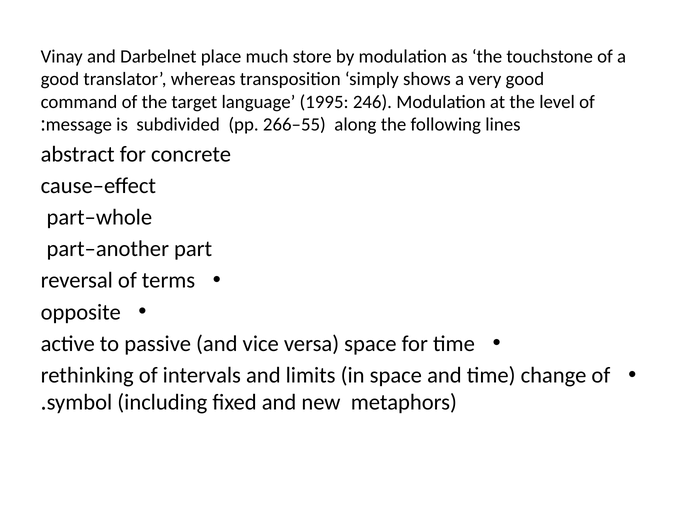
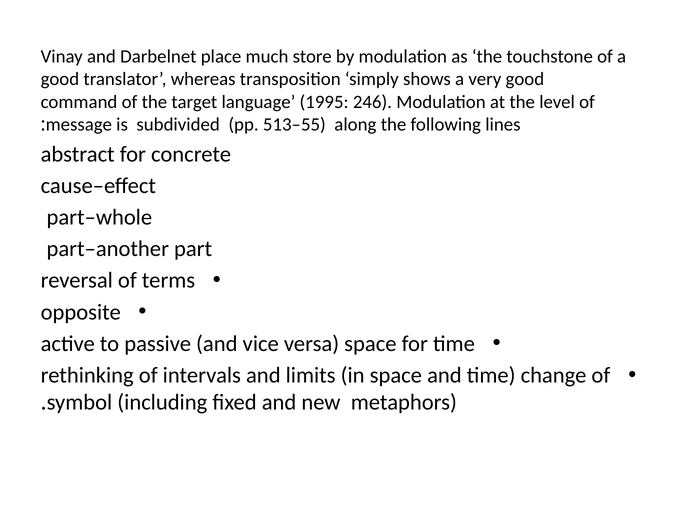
266–55: 266–55 -> 513–55 (294, 125)
